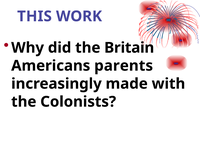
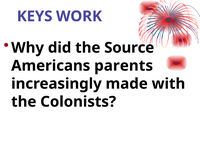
THIS: THIS -> KEYS (35, 16)
Britain: Britain -> Source (129, 48)
